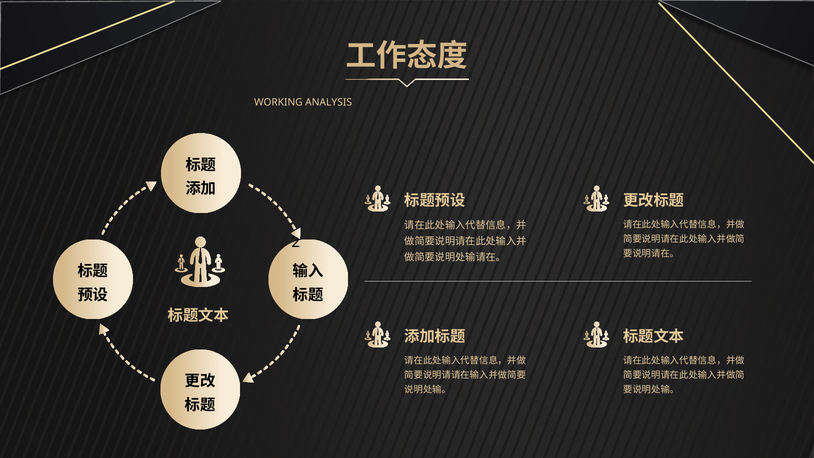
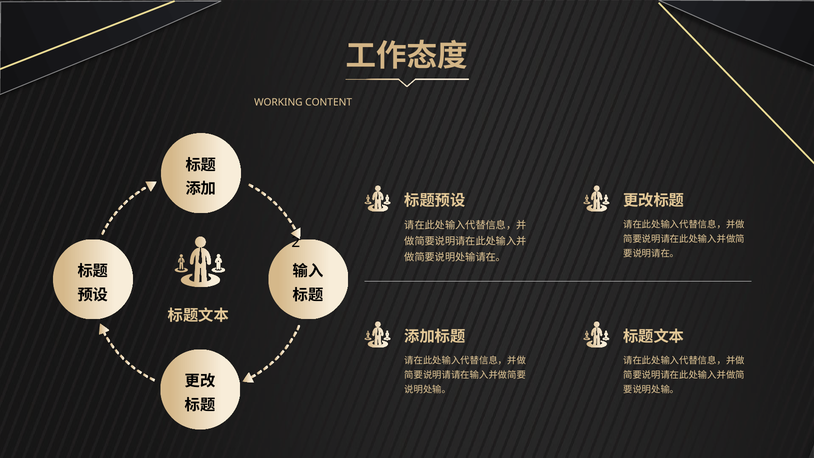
ANALYSIS: ANALYSIS -> CONTENT (329, 102)
